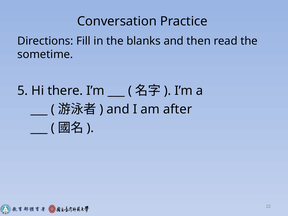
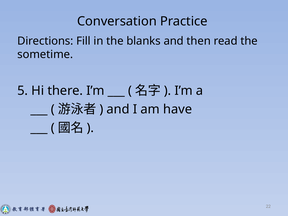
after: after -> have (178, 109)
